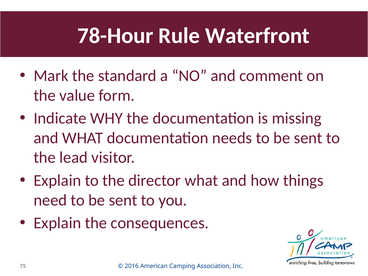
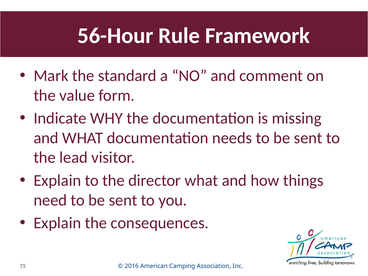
78-Hour: 78-Hour -> 56-Hour (115, 36)
Waterfront: Waterfront -> Framework (257, 36)
